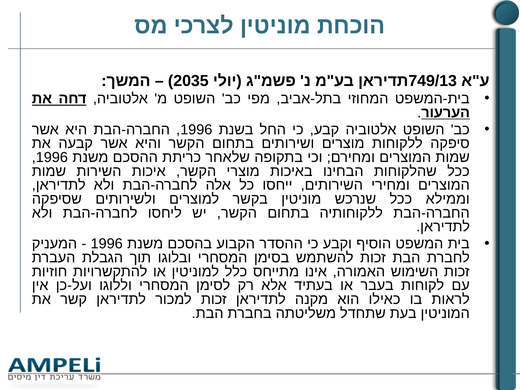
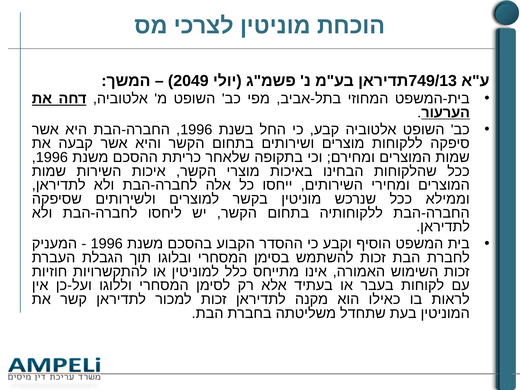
2035: 2035 -> 2049 (191, 81)
